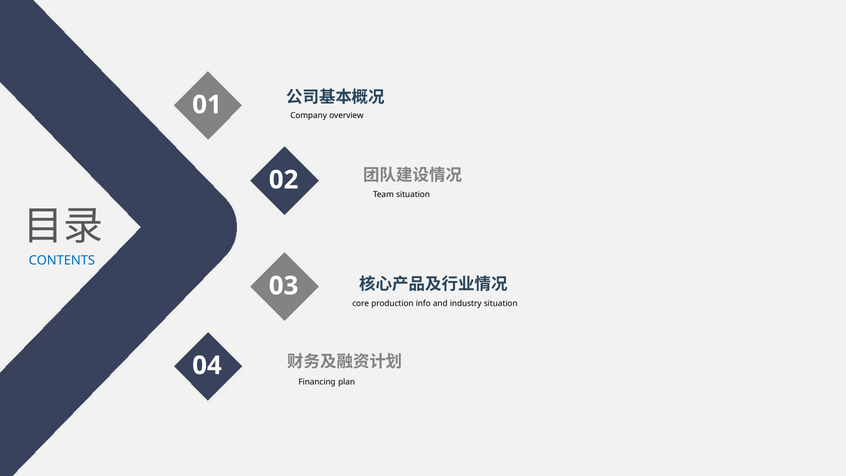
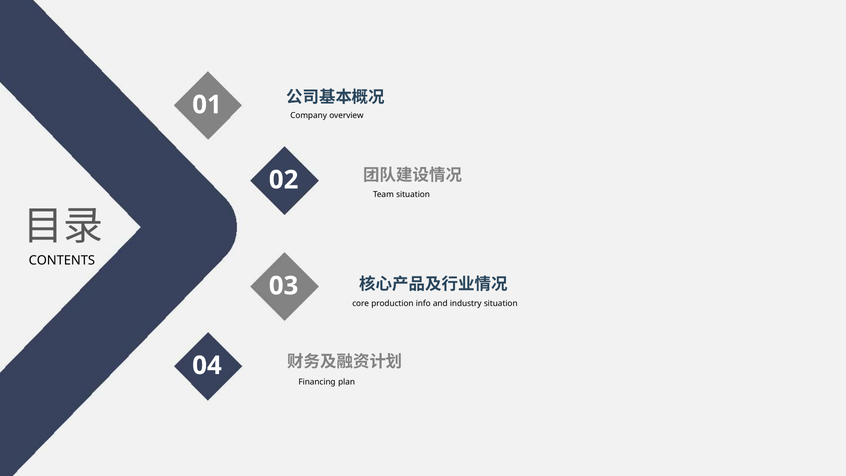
CONTENTS colour: blue -> black (62, 260)
